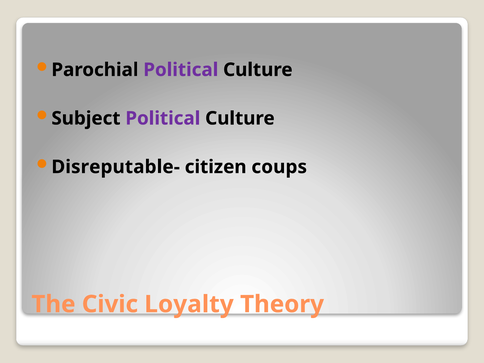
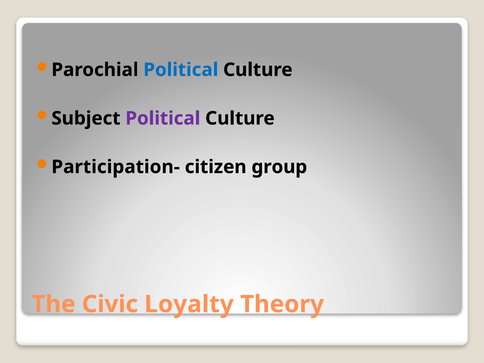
Political colour: purple -> blue (181, 70)
Disreputable-: Disreputable- -> Participation- (116, 167)
coups: coups -> group (279, 167)
